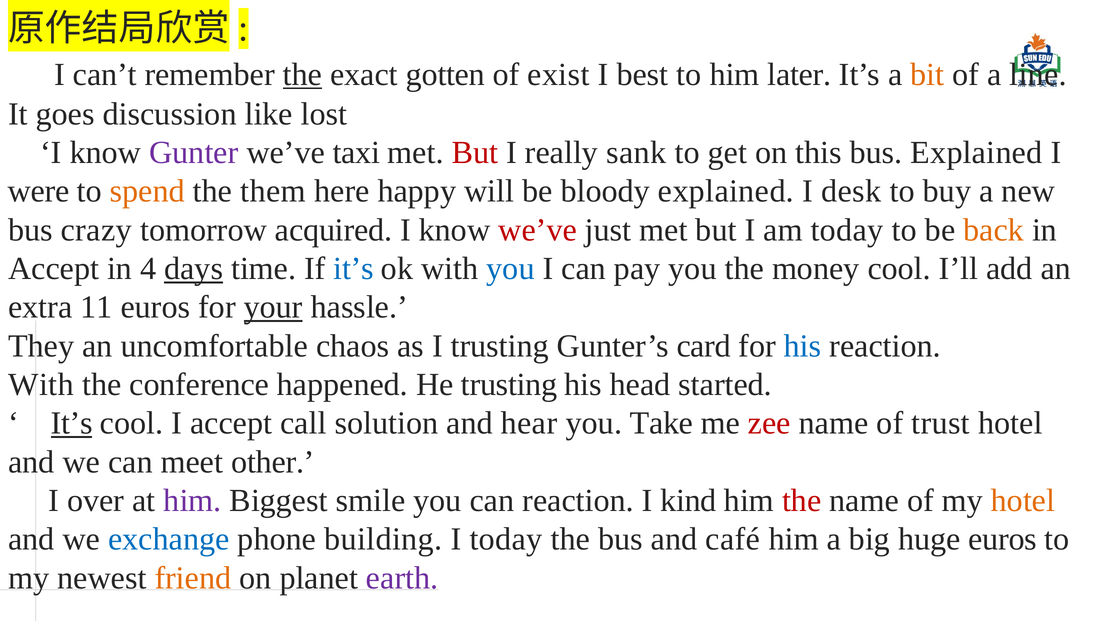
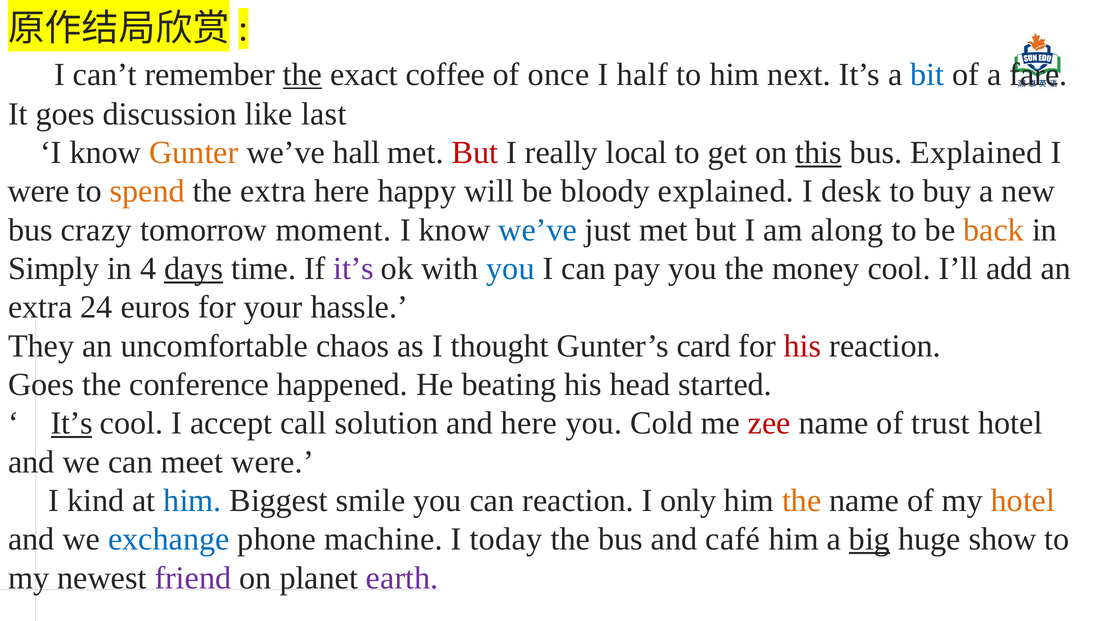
gotten: gotten -> coffee (445, 74)
exist: exist -> once (558, 74)
best: best -> half (642, 74)
later: later -> next (799, 74)
bit colour: orange -> blue (927, 74)
line: line -> fare (1038, 74)
lost: lost -> last (324, 114)
Gunter colour: purple -> orange (194, 153)
taxi: taxi -> hall (356, 153)
sank: sank -> local (637, 153)
this underline: none -> present (819, 153)
the them: them -> extra (273, 191)
acquired: acquired -> moment (333, 230)
we’ve colour: red -> blue (538, 230)
am today: today -> along (847, 230)
Accept: Accept -> Simply (54, 269)
it’s colour: blue -> purple (353, 269)
11: 11 -> 24 (96, 308)
your underline: present -> none (273, 308)
I trusting: trusting -> thought (500, 346)
his colour: blue -> red (803, 346)
With: With -> Goes (41, 385)
He trusting: trusting -> beating (509, 385)
and hear: hear -> here (529, 424)
Take: Take -> Cold (661, 424)
meet other: other -> were (273, 462)
over: over -> kind (96, 501)
him colour: purple -> blue (192, 501)
kind: kind -> only (688, 501)
the colour: red -> orange (802, 501)
building: building -> machine (383, 540)
big underline: none -> present (870, 540)
huge euros: euros -> show (1003, 540)
friend colour: orange -> purple (193, 578)
